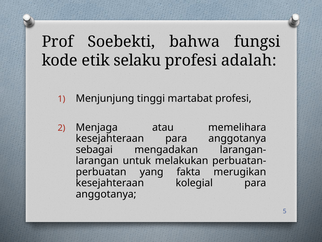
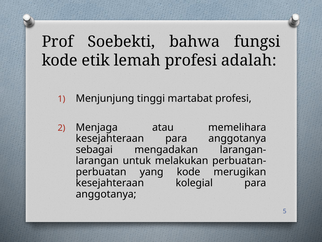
selaku: selaku -> lemah (137, 60)
yang fakta: fakta -> kode (189, 172)
